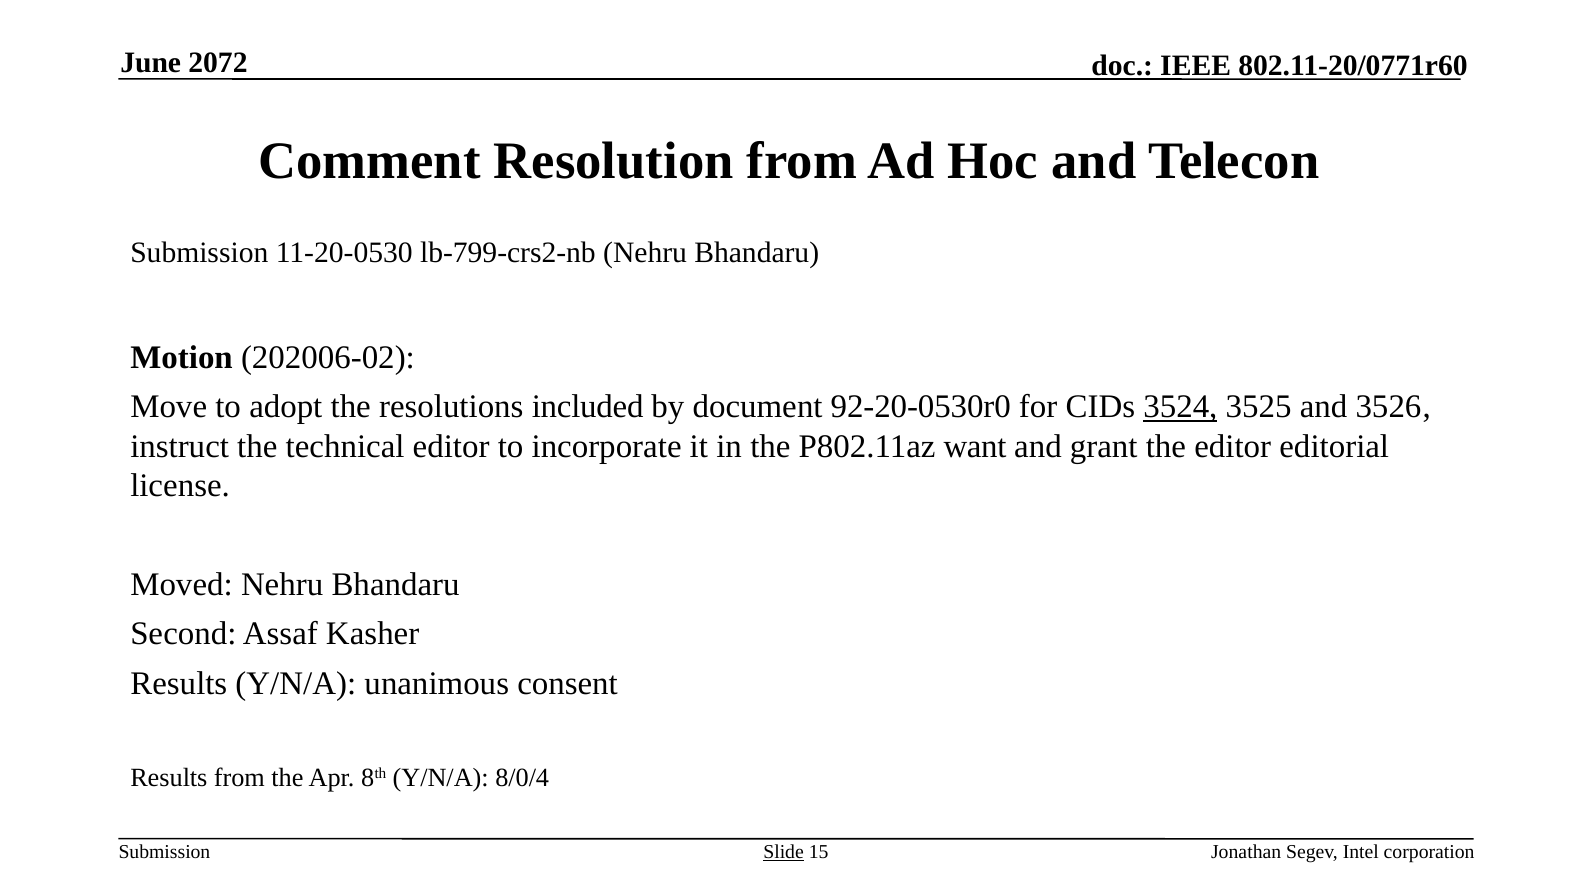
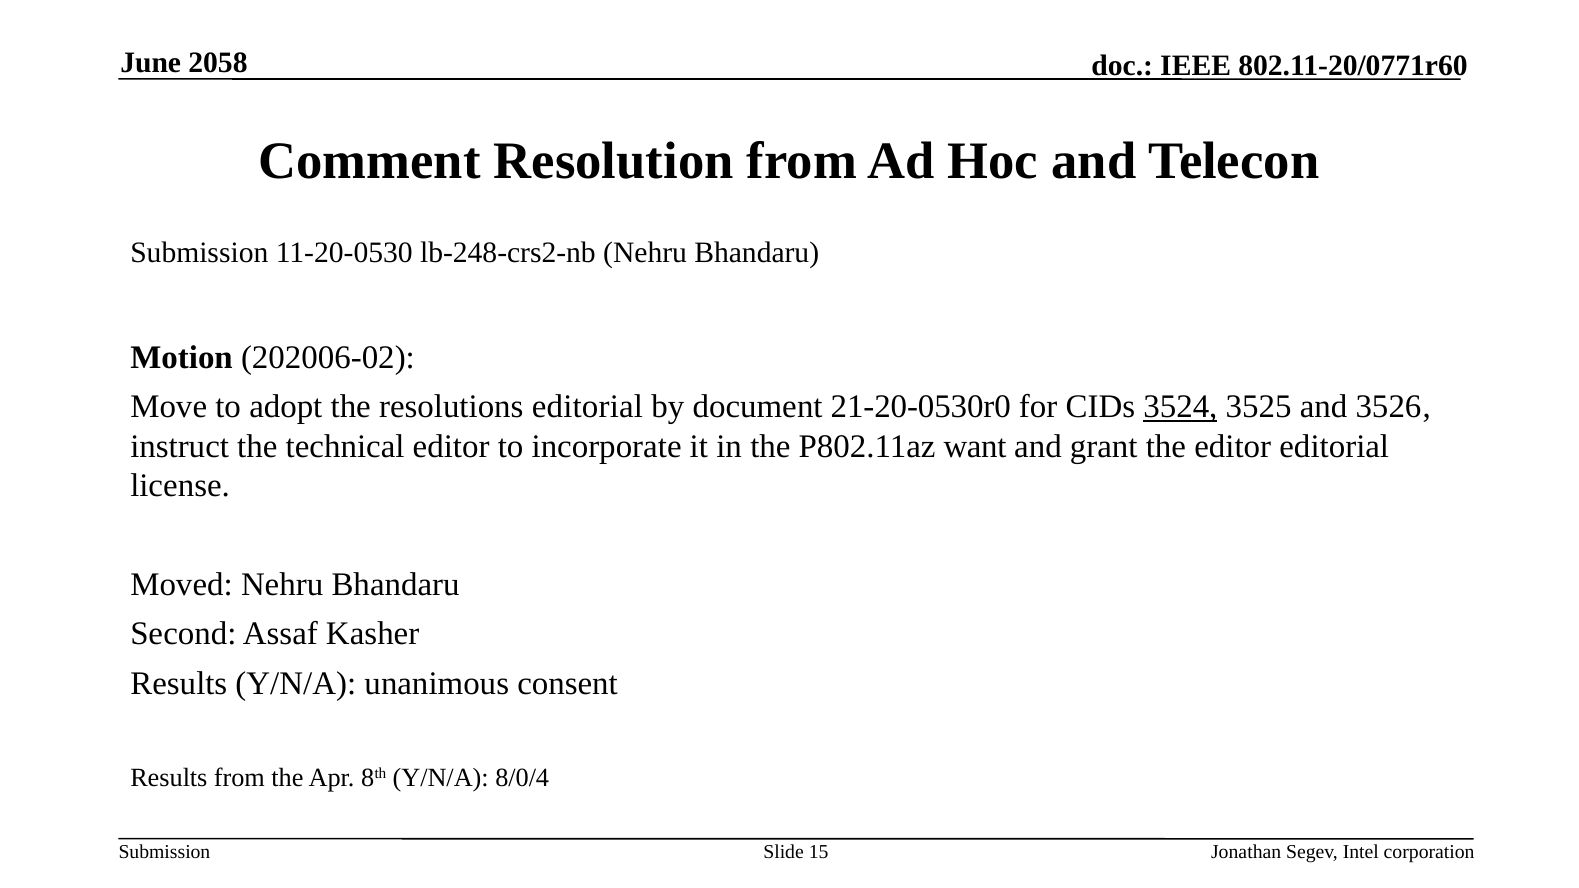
2072: 2072 -> 2058 (218, 63)
lb-799-crs2-nb: lb-799-crs2-nb -> lb-248-crs2-nb (508, 253)
resolutions included: included -> editorial (587, 407)
92-20-0530r0: 92-20-0530r0 -> 21-20-0530r0 (921, 407)
Slide underline: present -> none (784, 852)
